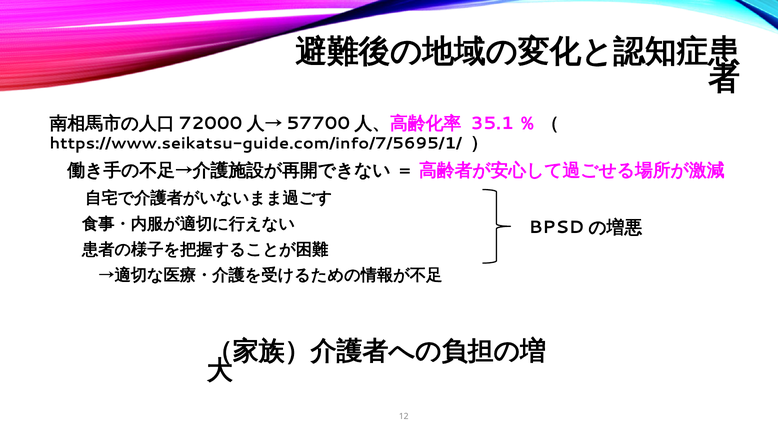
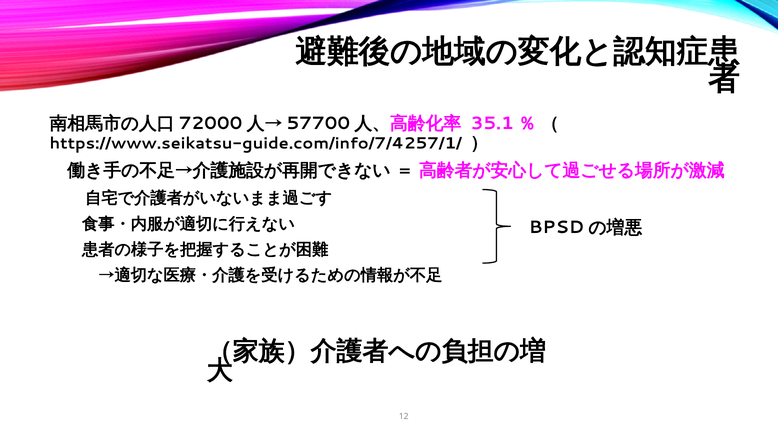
https://www.seikatsu-guide.com/info/7/5695/1/: https://www.seikatsu-guide.com/info/7/5695/1/ -> https://www.seikatsu-guide.com/info/7/4257/1/ (256, 143)
